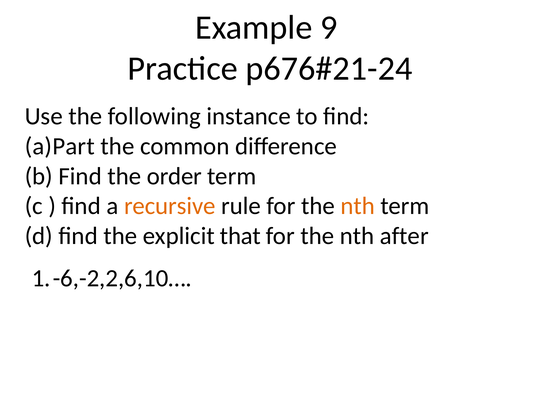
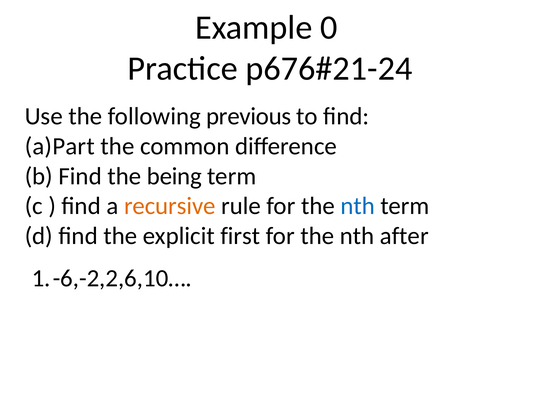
9: 9 -> 0 (329, 27)
instance: instance -> previous (249, 116)
order: order -> being (174, 176)
nth colour: orange -> blue (358, 206)
that: that -> first (240, 236)
